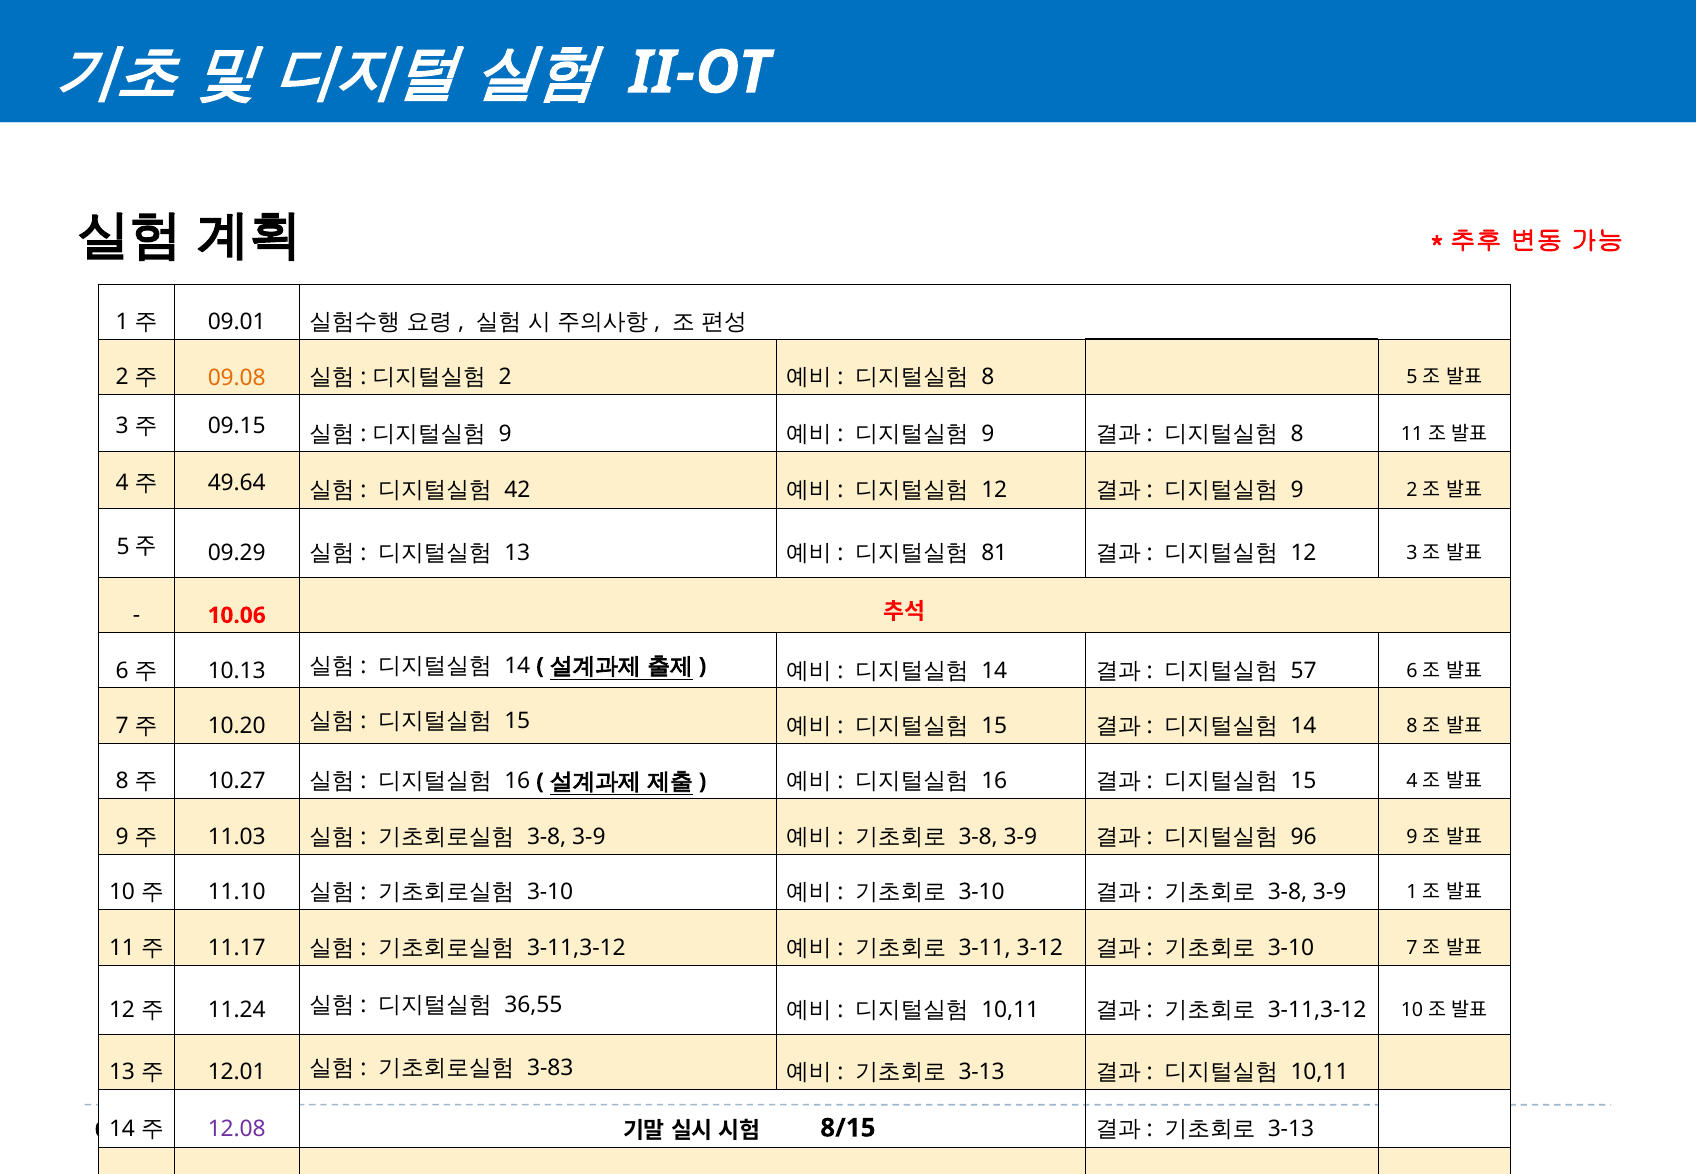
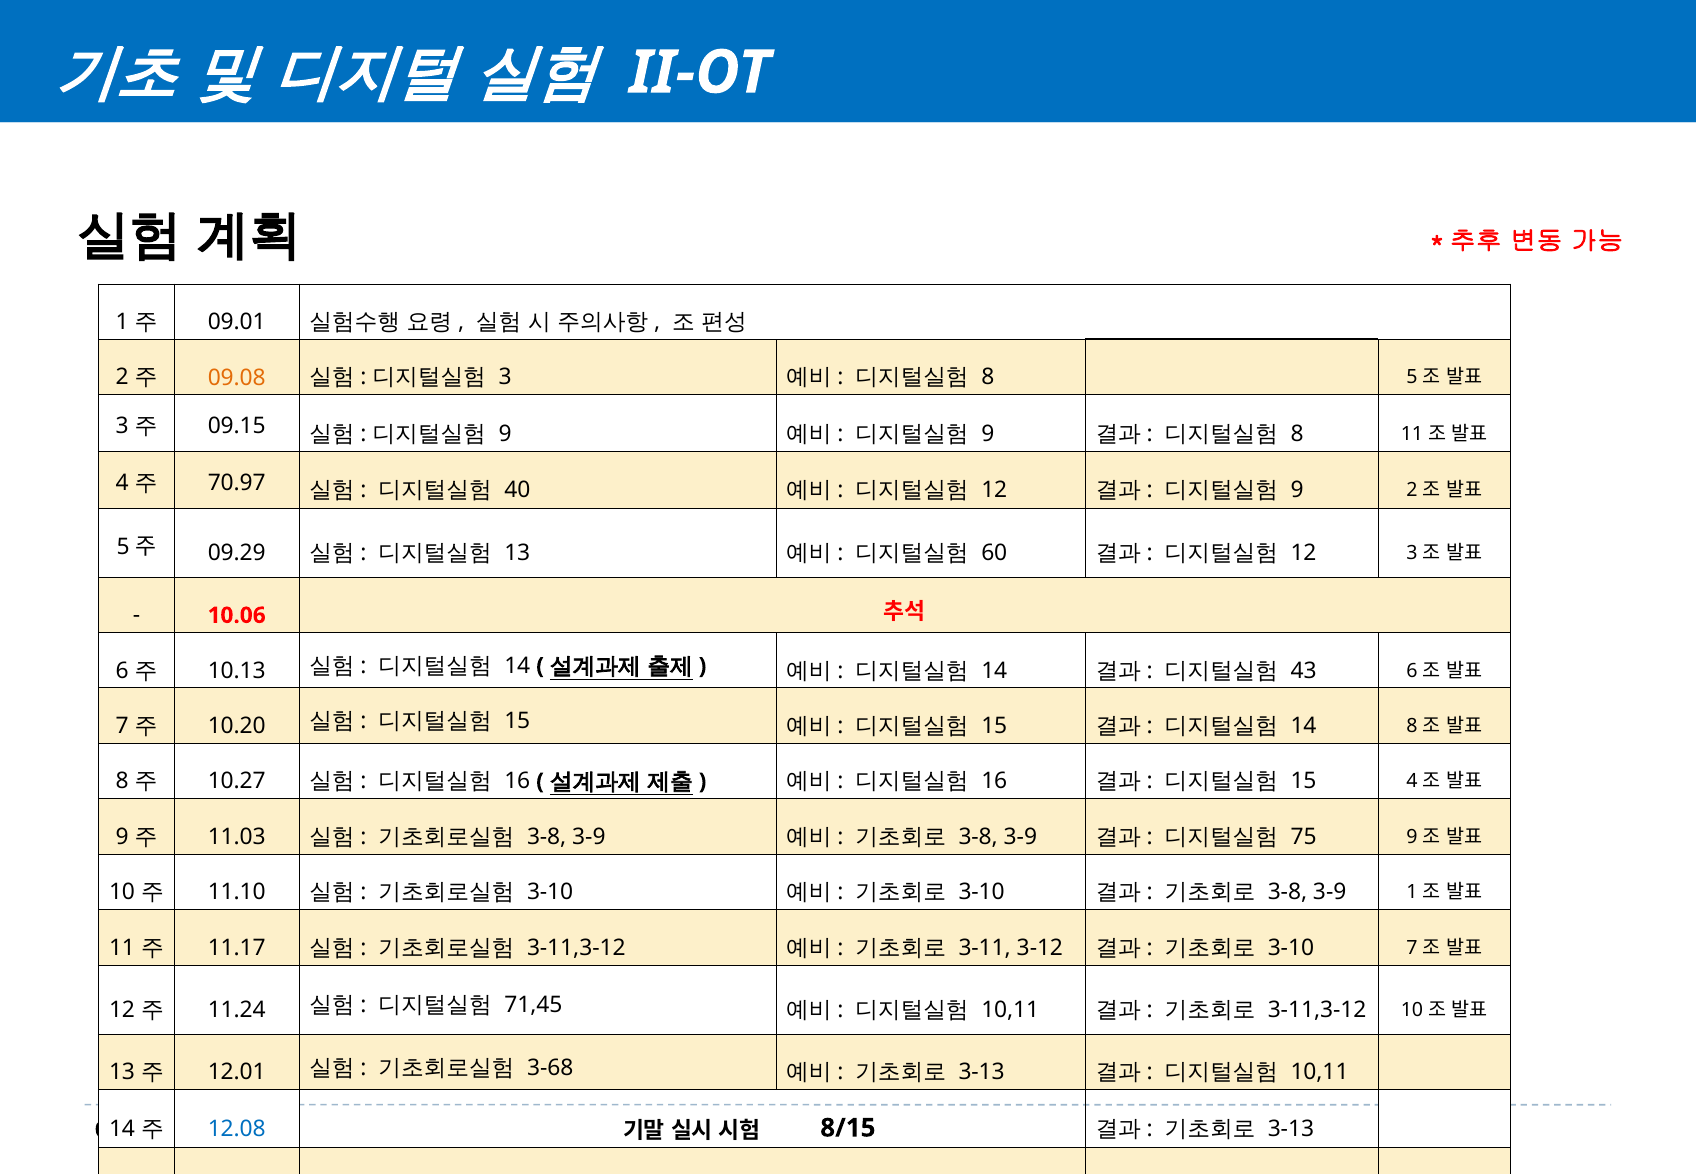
2: 2 -> 3 (505, 378)
49.64: 49.64 -> 70.97 (237, 483)
42: 42 -> 40 (517, 490)
81: 81 -> 60 (994, 553)
57: 57 -> 43 (1304, 671)
96: 96 -> 75 (1304, 837)
36,55: 36,55 -> 71,45 (533, 1005)
3-83: 3-83 -> 3-68 (550, 1068)
12.08 colour: purple -> blue (237, 1129)
